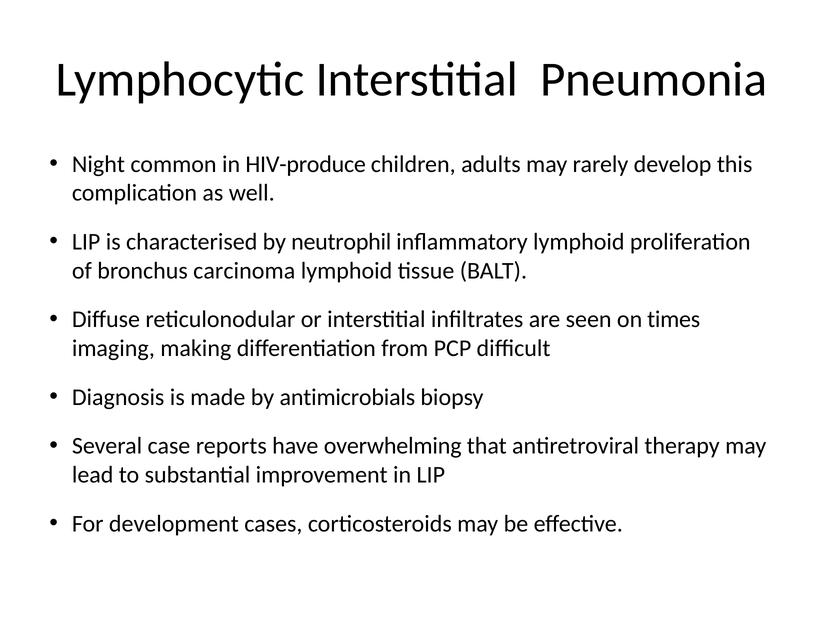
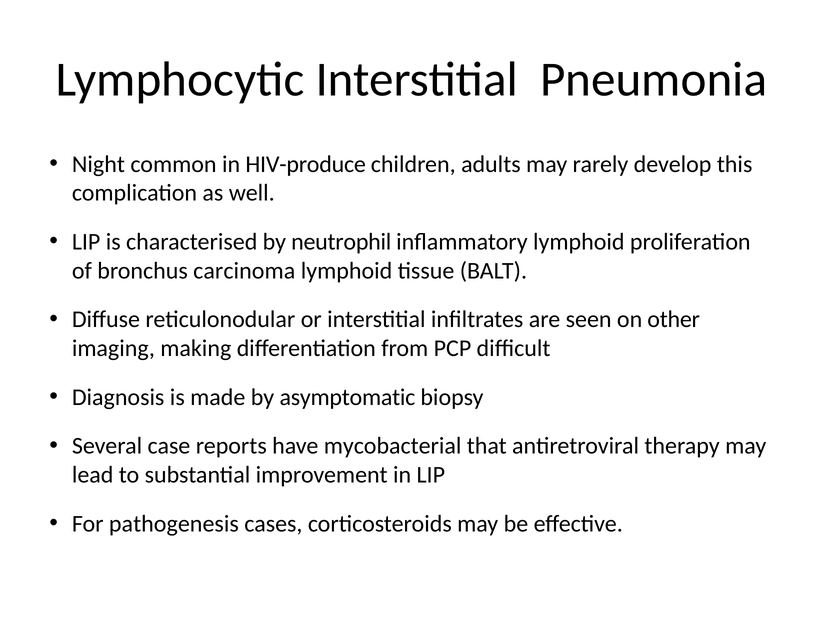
times: times -> other (674, 320)
antimicrobials: antimicrobials -> asymptomatic (347, 397)
overwhelming: overwhelming -> mycobacterial (393, 446)
development: development -> pathogenesis (174, 524)
